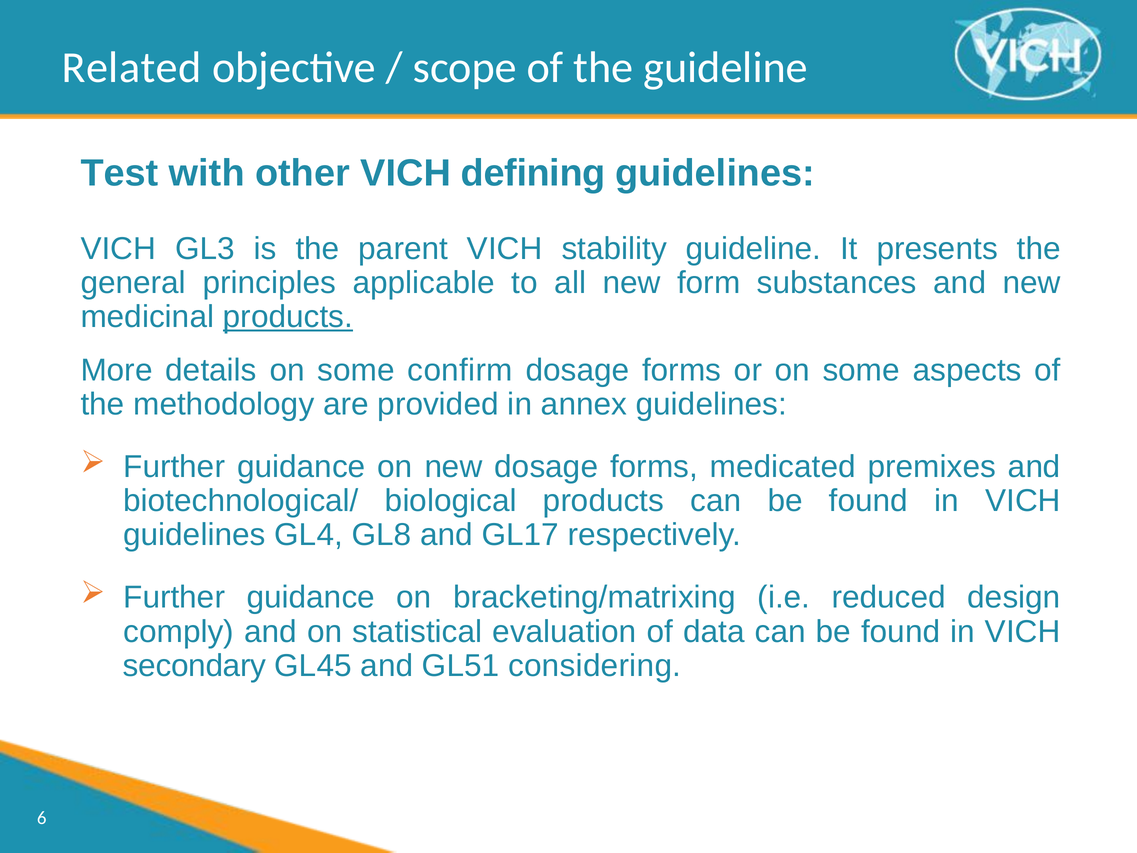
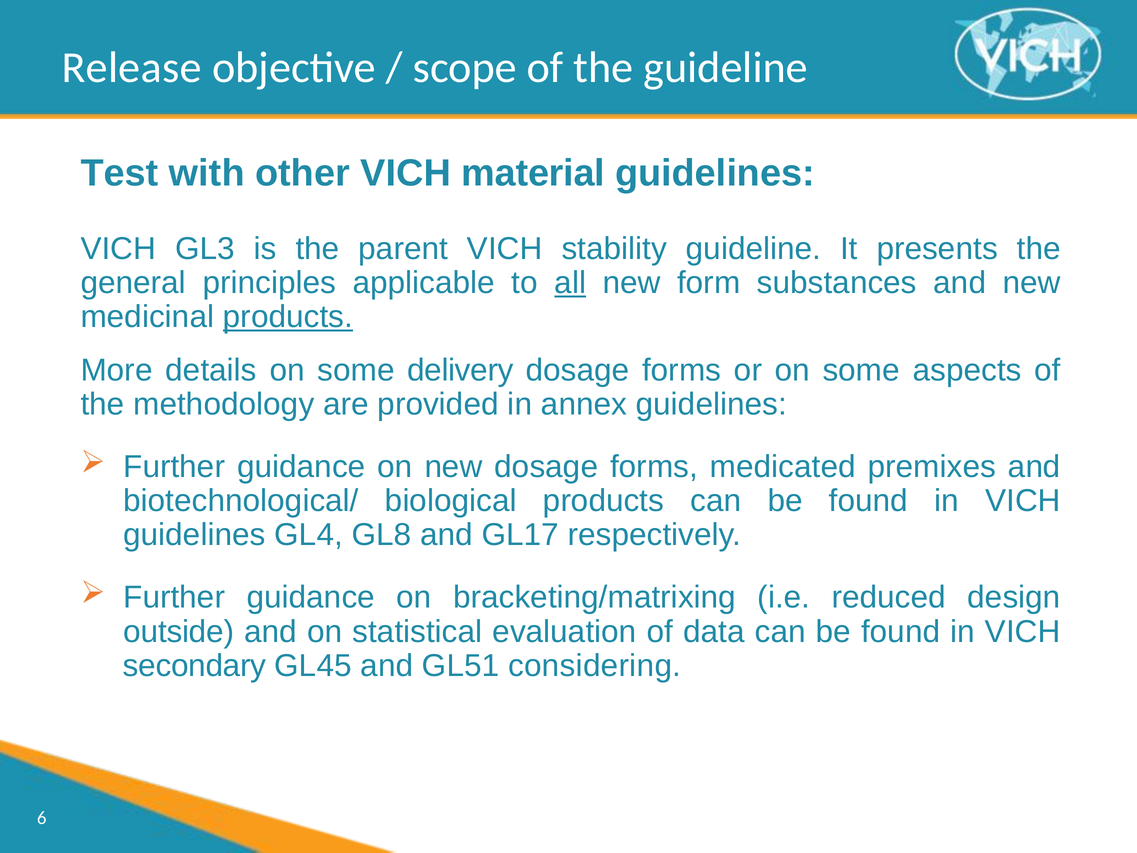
Related: Related -> Release (132, 68)
defining: defining -> material (533, 173)
all underline: none -> present (570, 283)
confirm: confirm -> delivery (460, 370)
comply: comply -> outside (179, 631)
